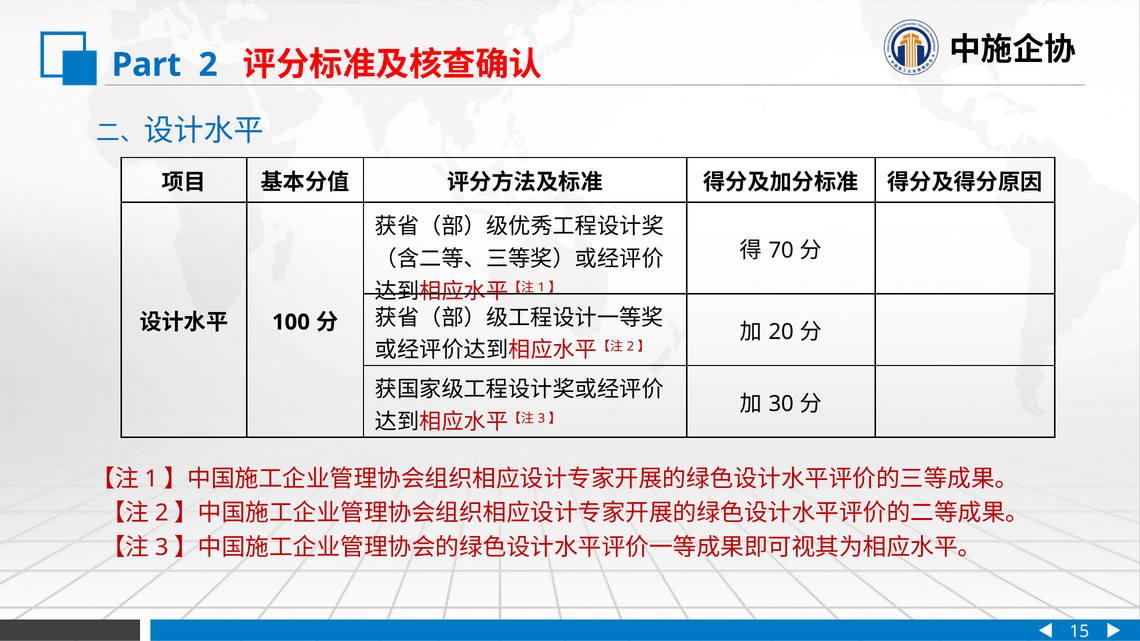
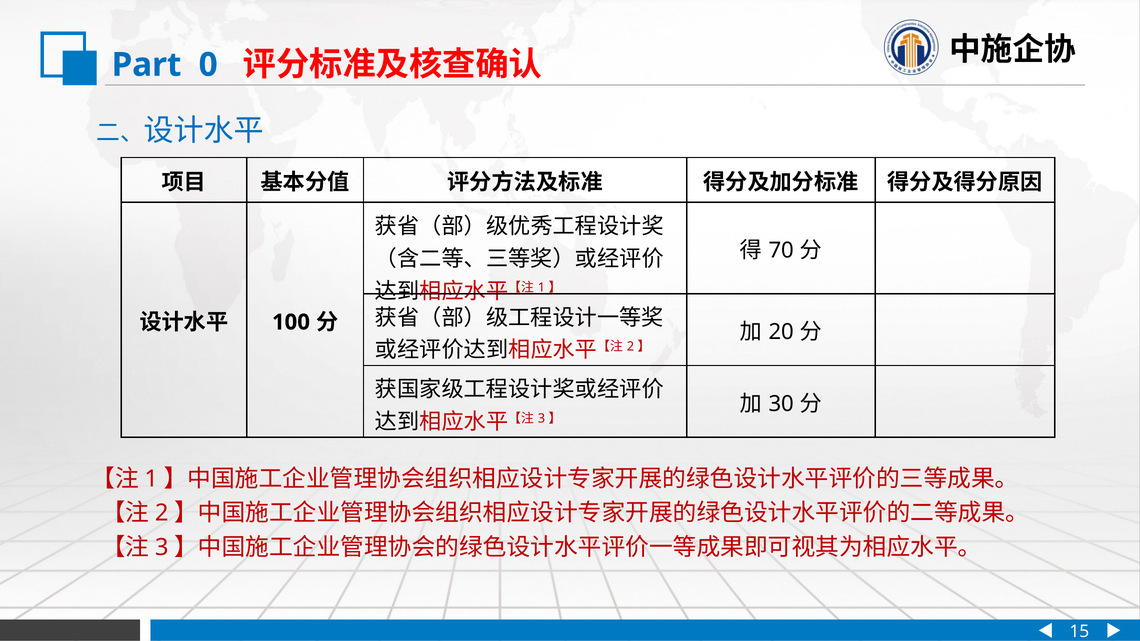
Part 2: 2 -> 0 (208, 65)
